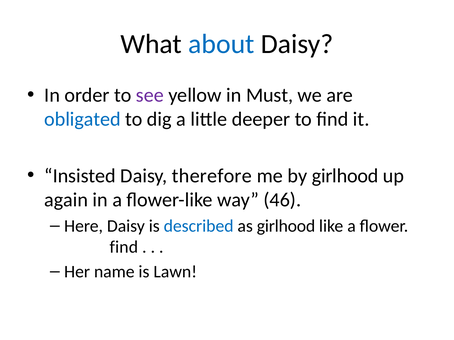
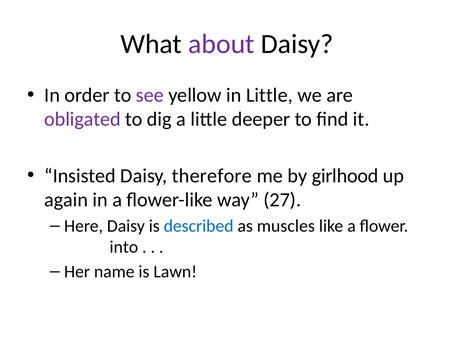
about colour: blue -> purple (221, 44)
in Must: Must -> Little (269, 95)
obligated colour: blue -> purple (82, 119)
46: 46 -> 27 (282, 200)
as girlhood: girlhood -> muscles (286, 226)
find: find -> into (124, 247)
